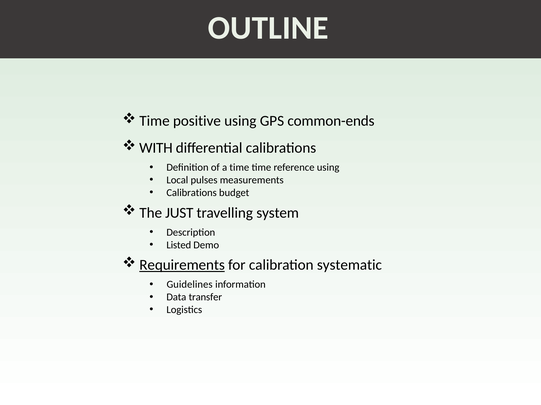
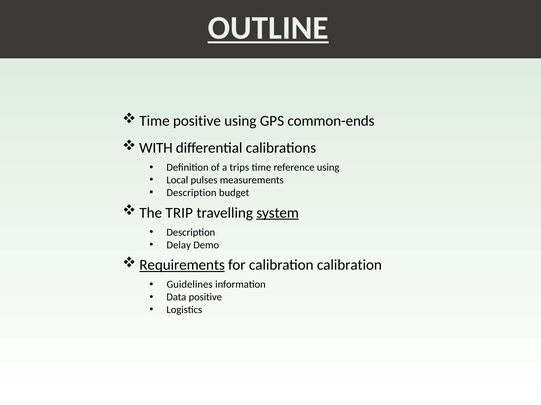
OUTLINE underline: none -> present (268, 28)
a time: time -> trips (239, 168)
Calibrations: Calibrations -> Description (191, 193)
JUST: JUST -> TRIP (179, 213)
system underline: none -> present (278, 213)
Listed: Listed -> Delay (179, 245)
calibration systematic: systematic -> calibration (349, 266)
Data transfer: transfer -> positive (205, 298)
